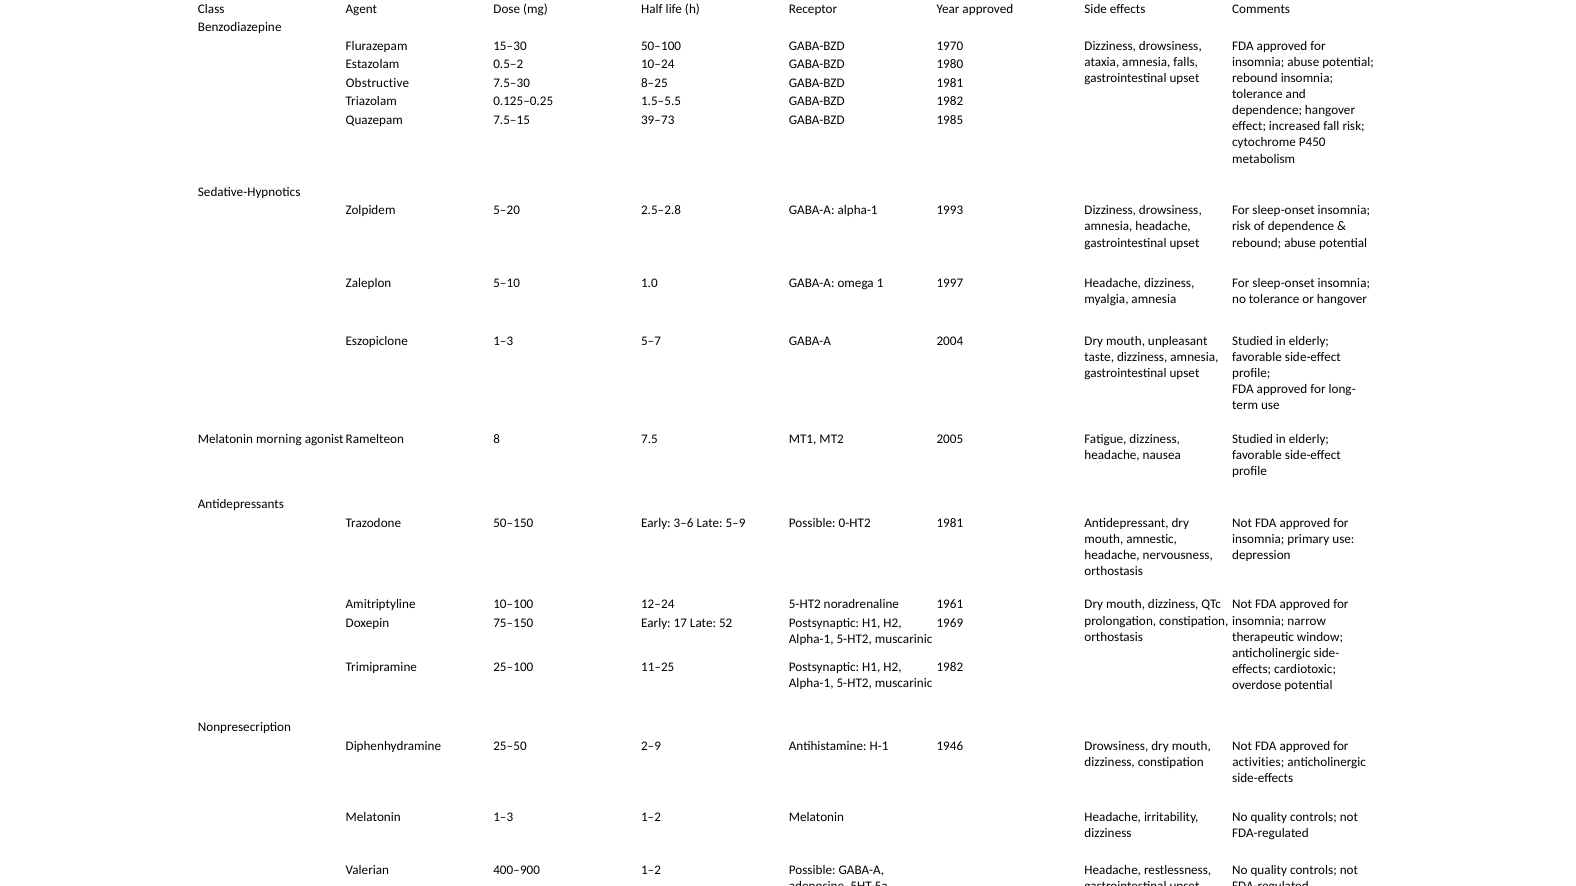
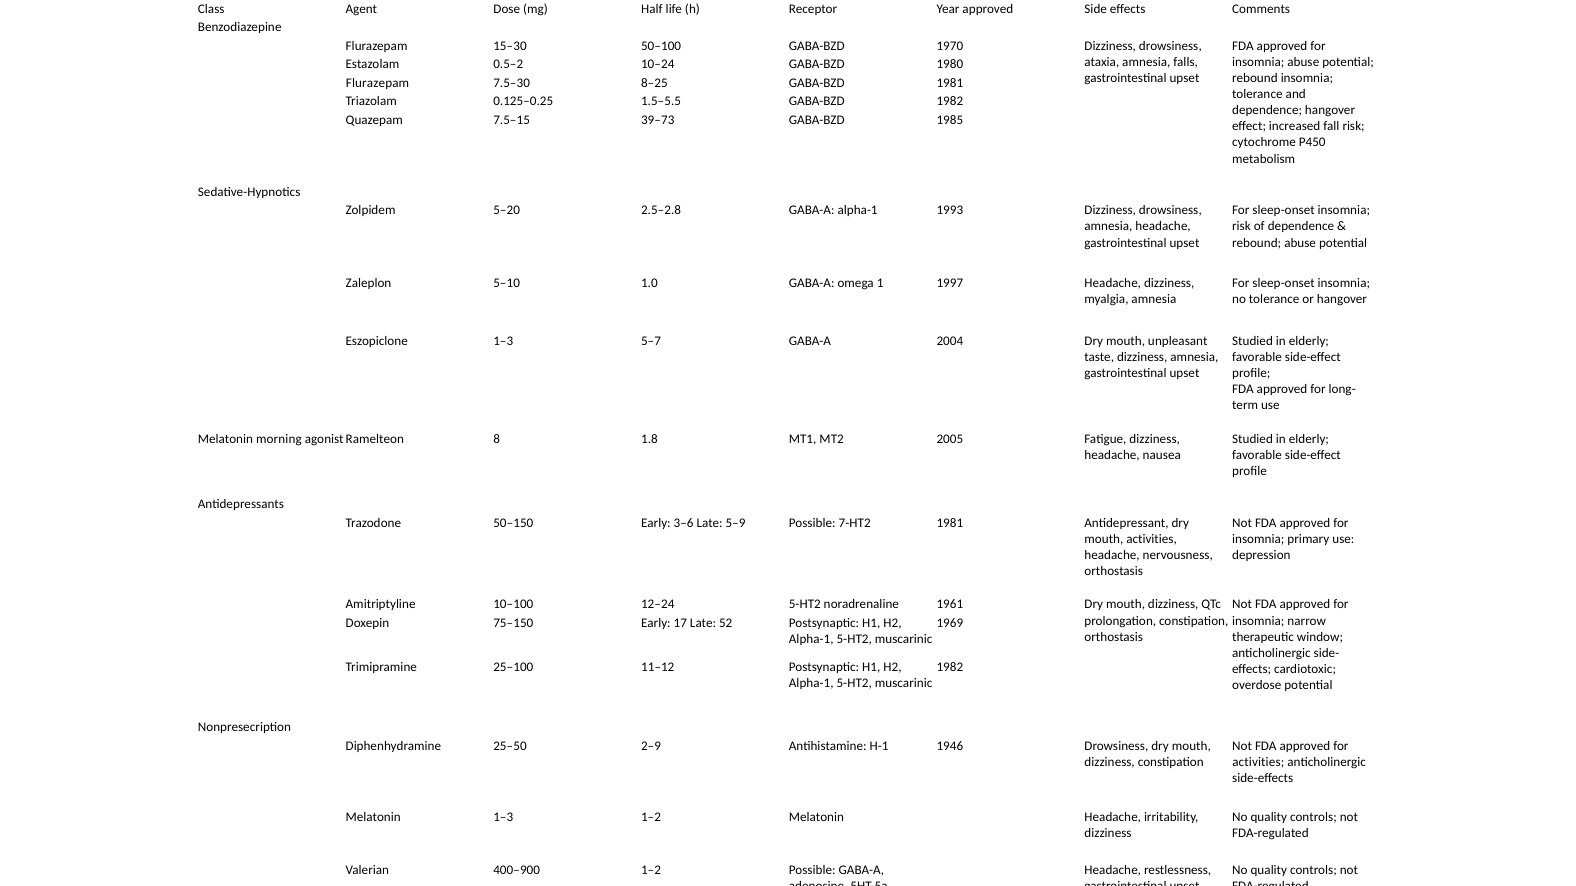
Obstructive: Obstructive -> Flurazepam (378, 83)
7.5: 7.5 -> 1.8 (649, 439)
0-HT2: 0-HT2 -> 7-HT2 (855, 523)
mouth amnestic: amnestic -> activities (1152, 539)
11–25: 11–25 -> 11–12 (658, 667)
